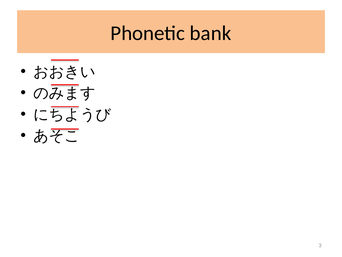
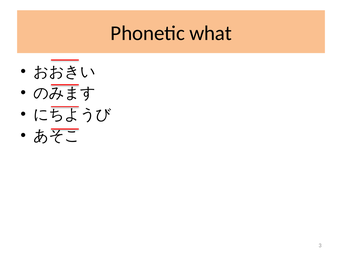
bank: bank -> what (211, 33)
